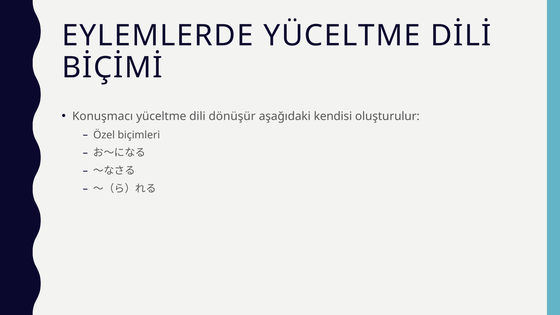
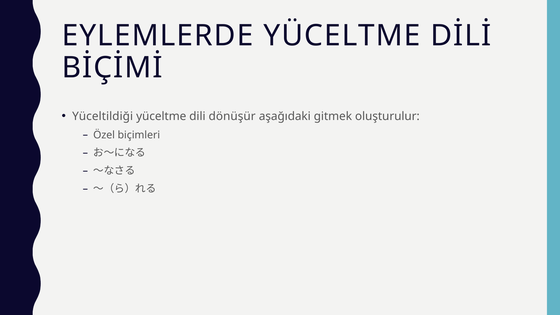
Konuşmacı: Konuşmacı -> Yüceltildiği (103, 116)
kendisi: kendisi -> gitmek (333, 116)
